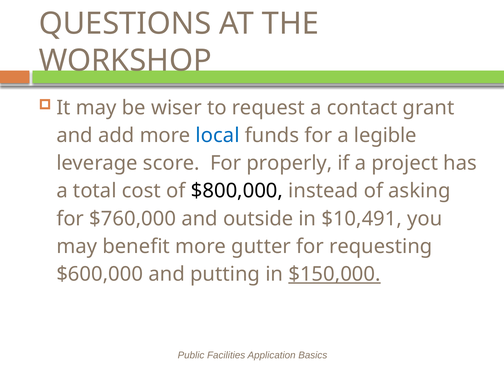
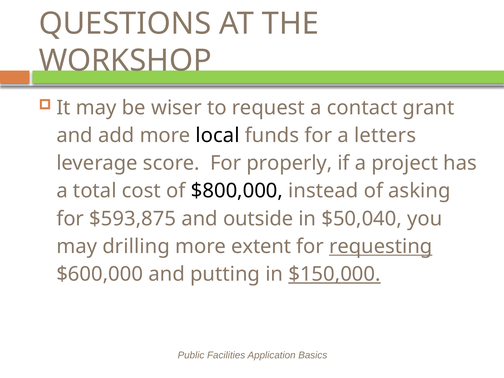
local colour: blue -> black (218, 135)
legible: legible -> letters (385, 135)
$760,000: $760,000 -> $593,875 (133, 219)
$10,491: $10,491 -> $50,040 (362, 219)
benefit: benefit -> drilling (136, 246)
gutter: gutter -> extent (261, 246)
requesting underline: none -> present (381, 246)
